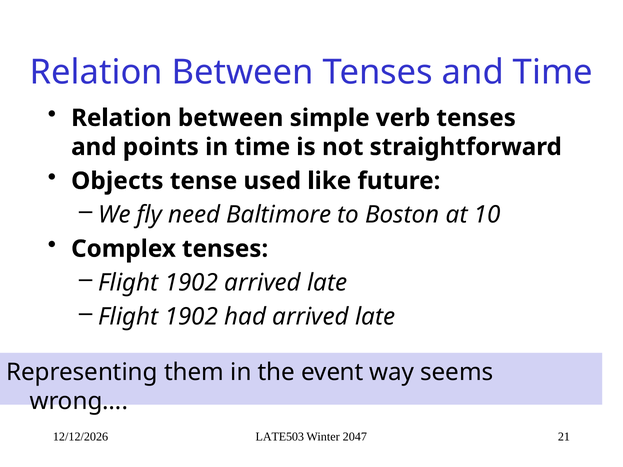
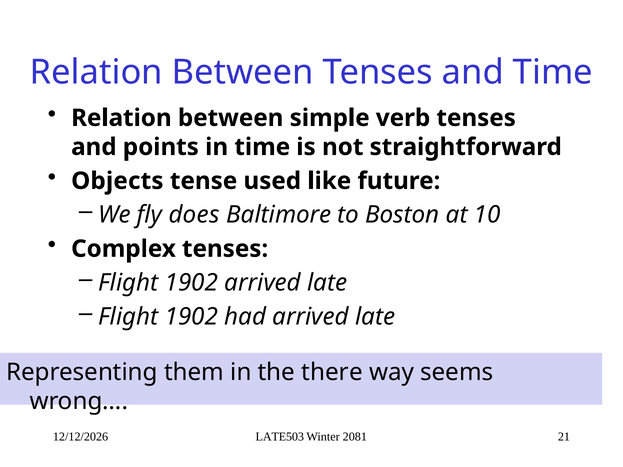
need: need -> does (194, 215)
event: event -> there (332, 372)
2047: 2047 -> 2081 (355, 437)
